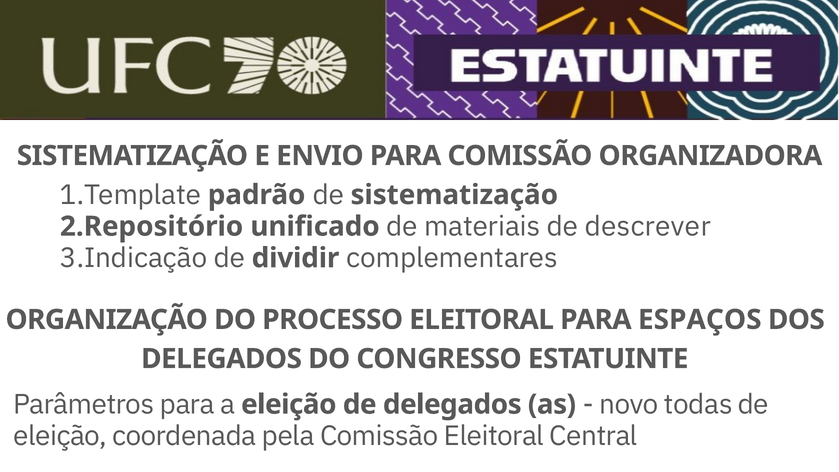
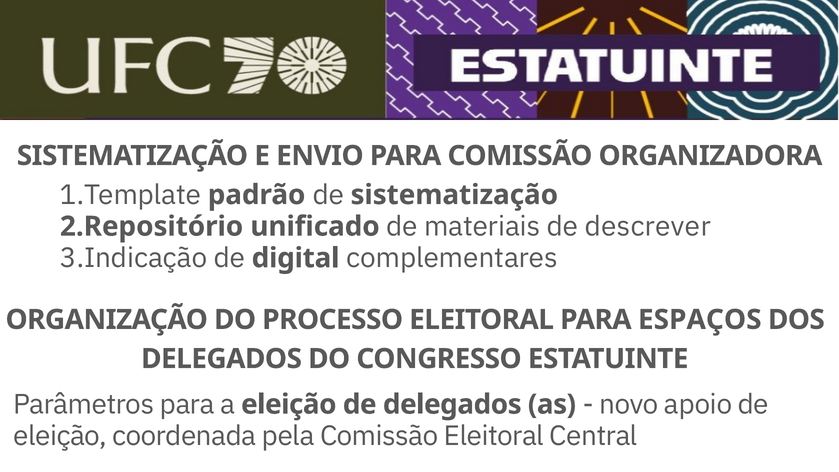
dividir: dividir -> digital (296, 258)
todas: todas -> apoio (698, 404)
